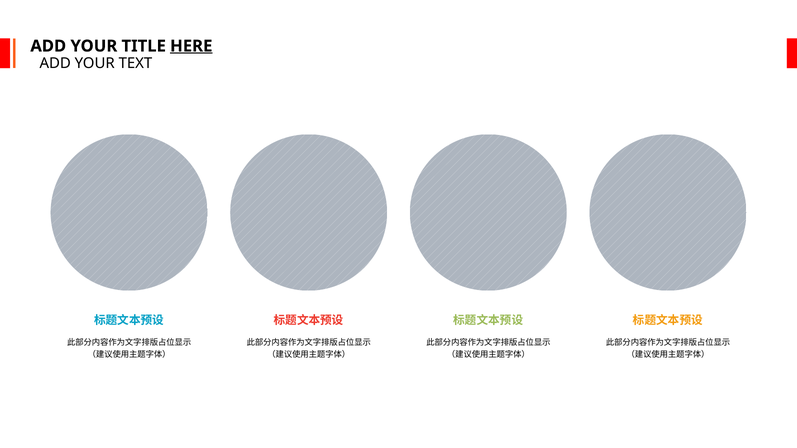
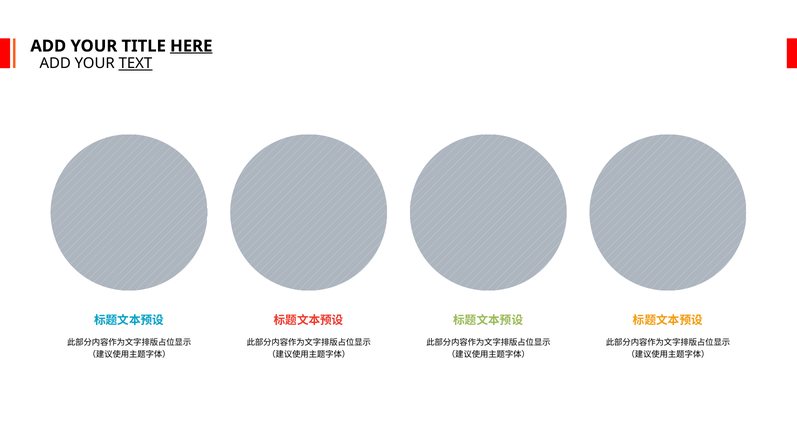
TEXT underline: none -> present (135, 63)
